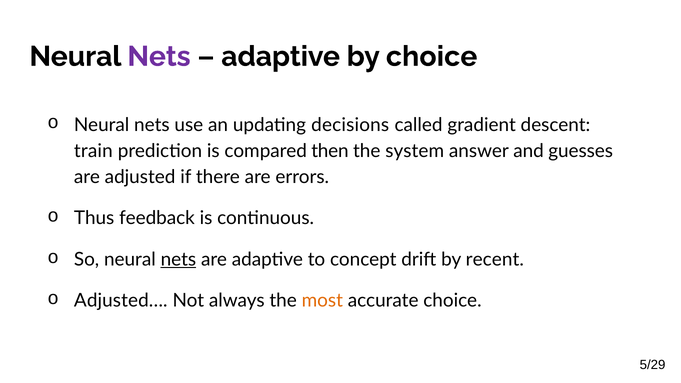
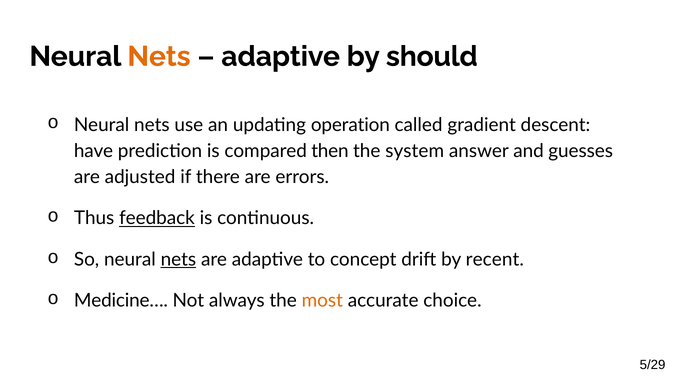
Nets colour: purple -> orange (159, 56)
by choice: choice -> should (432, 56)
decisions: decisions -> operation (350, 125)
train: train -> have (94, 151)
feedback underline: none -> present (157, 218)
Adjusted…: Adjusted… -> Medicine… (121, 301)
